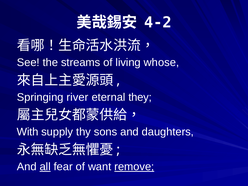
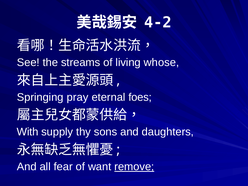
river: river -> pray (78, 97)
they: they -> foes (140, 97)
all underline: present -> none (45, 167)
